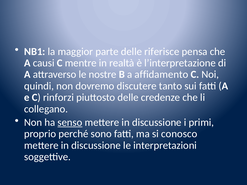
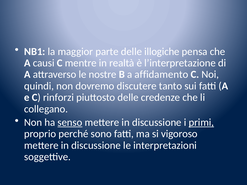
riferisce: riferisce -> illogiche (162, 52)
primi underline: none -> present (201, 123)
conosco: conosco -> vigoroso (179, 134)
